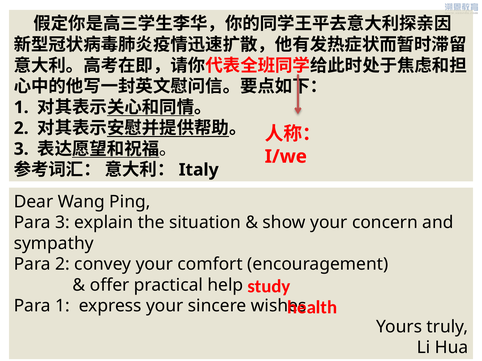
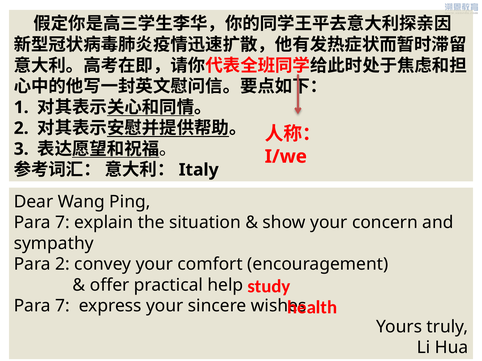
3: 3 -> 7 (62, 223)
1: 1 -> 7 (62, 306)
